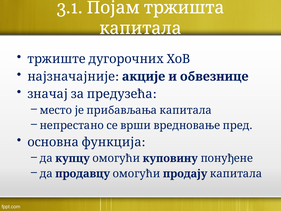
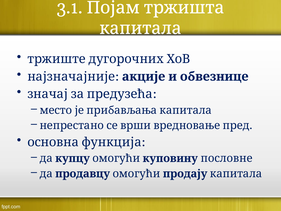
понуђене: понуђене -> пословне (227, 158)
